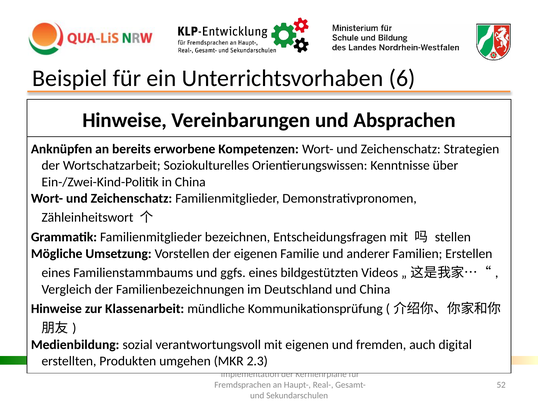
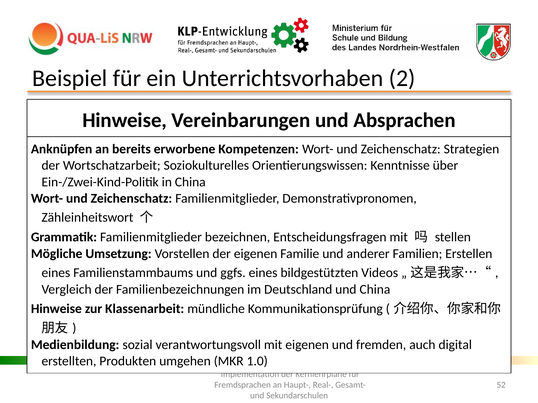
6: 6 -> 2 (402, 78)
2.3: 2.3 -> 1.0 (257, 362)
